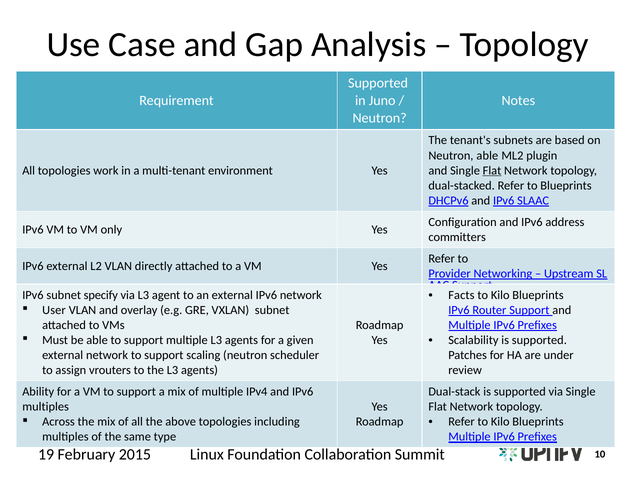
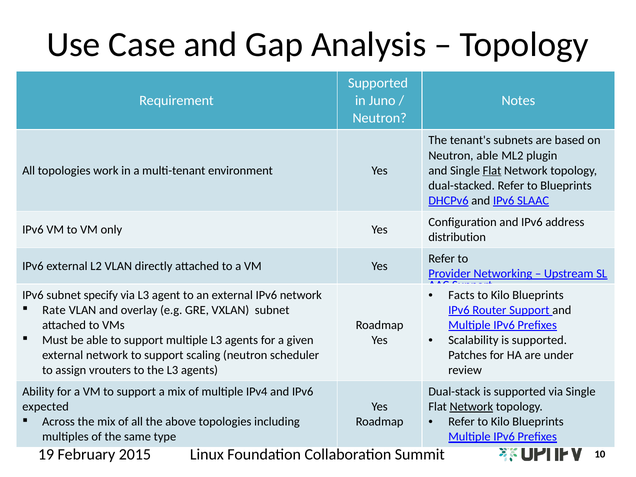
committers: committers -> distribution (457, 237)
User: User -> Rate (54, 310)
multiples: multiples -> expected (46, 407)
Network underline: none -> present (471, 407)
